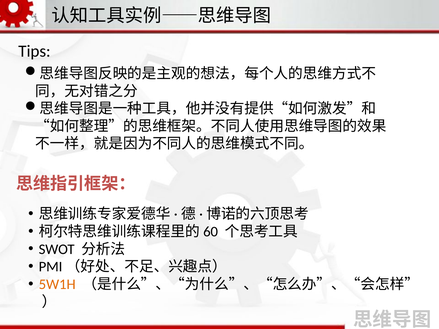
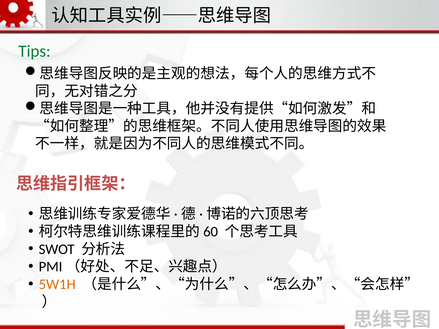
Tips colour: black -> green (34, 51)
